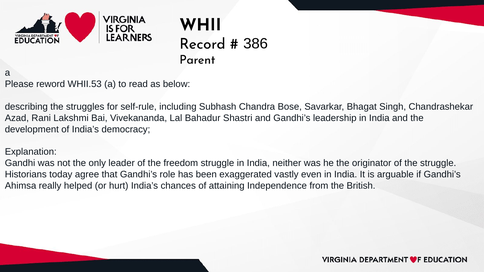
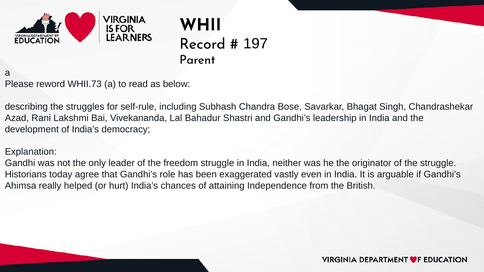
386: 386 -> 197 (256, 44)
WHII.53: WHII.53 -> WHII.73 (85, 84)
